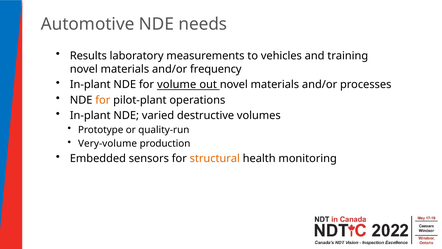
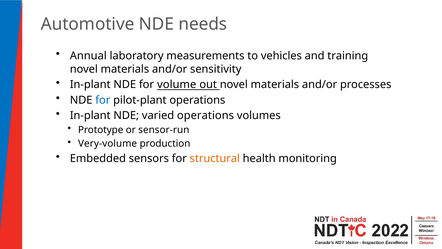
Results: Results -> Annual (88, 56)
frequency: frequency -> sensitivity (216, 69)
for colour: orange -> blue (103, 100)
varied destructive: destructive -> operations (205, 115)
quality-run: quality-run -> sensor-run (164, 130)
